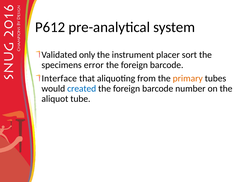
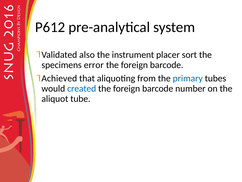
only: only -> also (87, 55)
Interface: Interface -> Achieved (59, 78)
primary colour: orange -> blue (188, 78)
